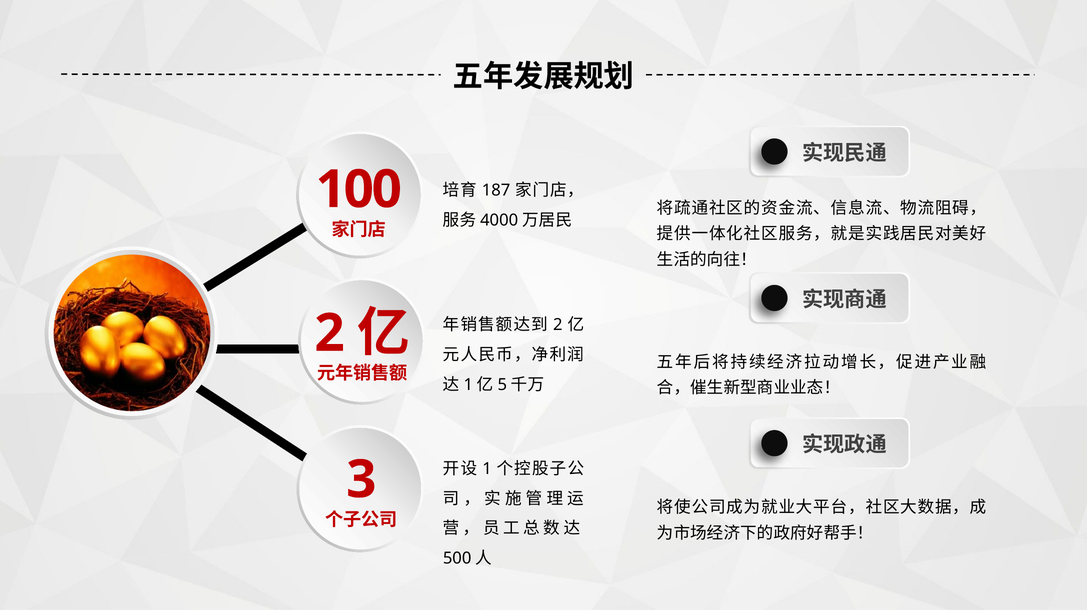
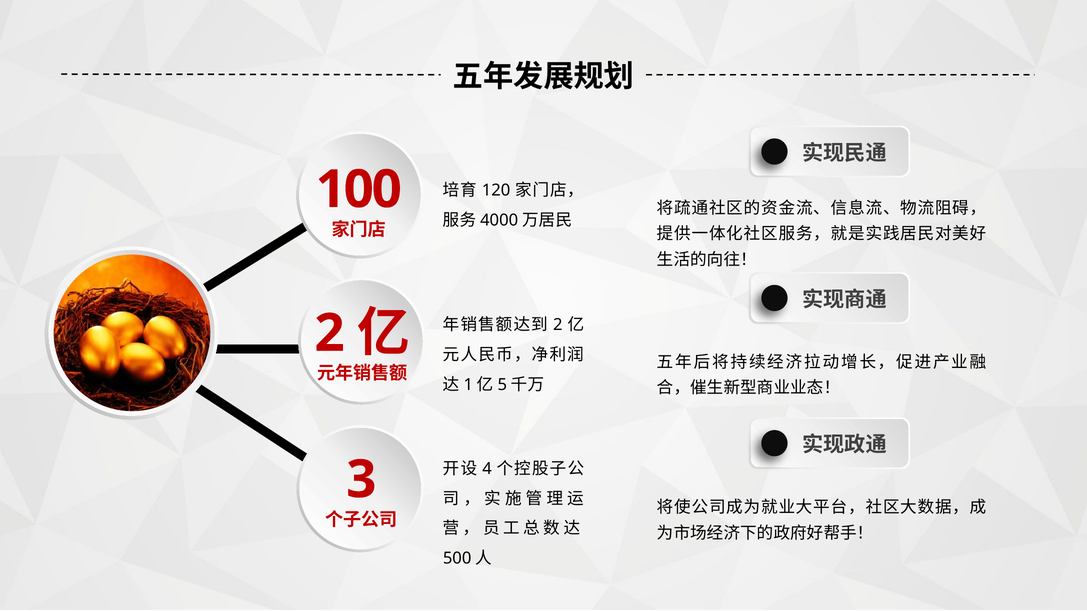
187: 187 -> 120 (496, 190)
1: 1 -> 4 (487, 469)
